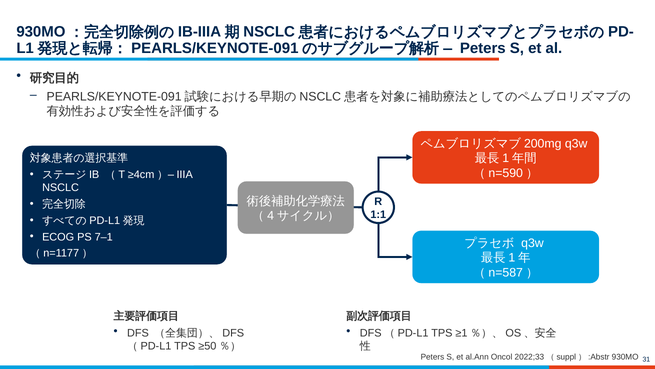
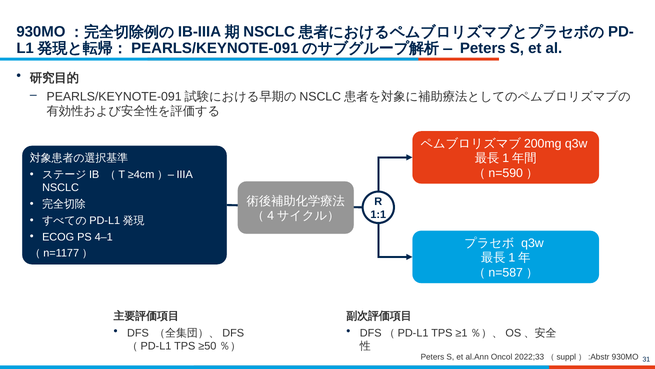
7–1: 7–1 -> 4–1 (104, 237)
